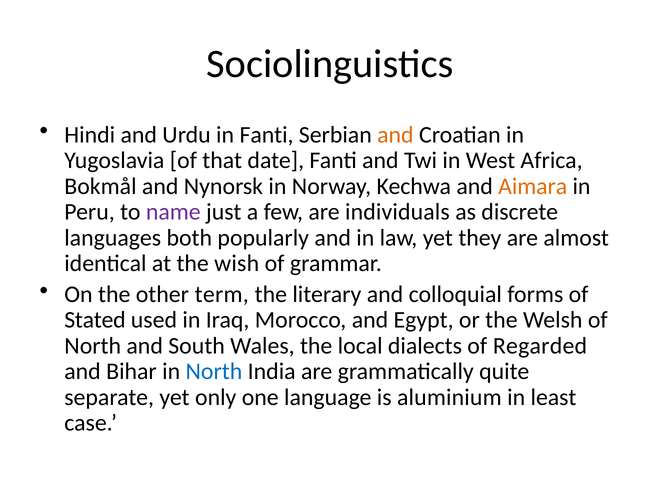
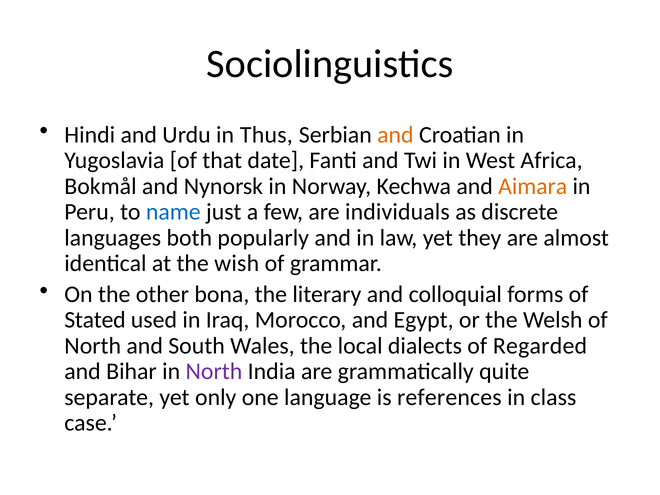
in Fanti: Fanti -> Thus (266, 135)
name colour: purple -> blue (173, 212)
term: term -> bona (222, 294)
North colour: blue -> purple (214, 372)
aluminium: aluminium -> references (449, 397)
least: least -> class (553, 397)
